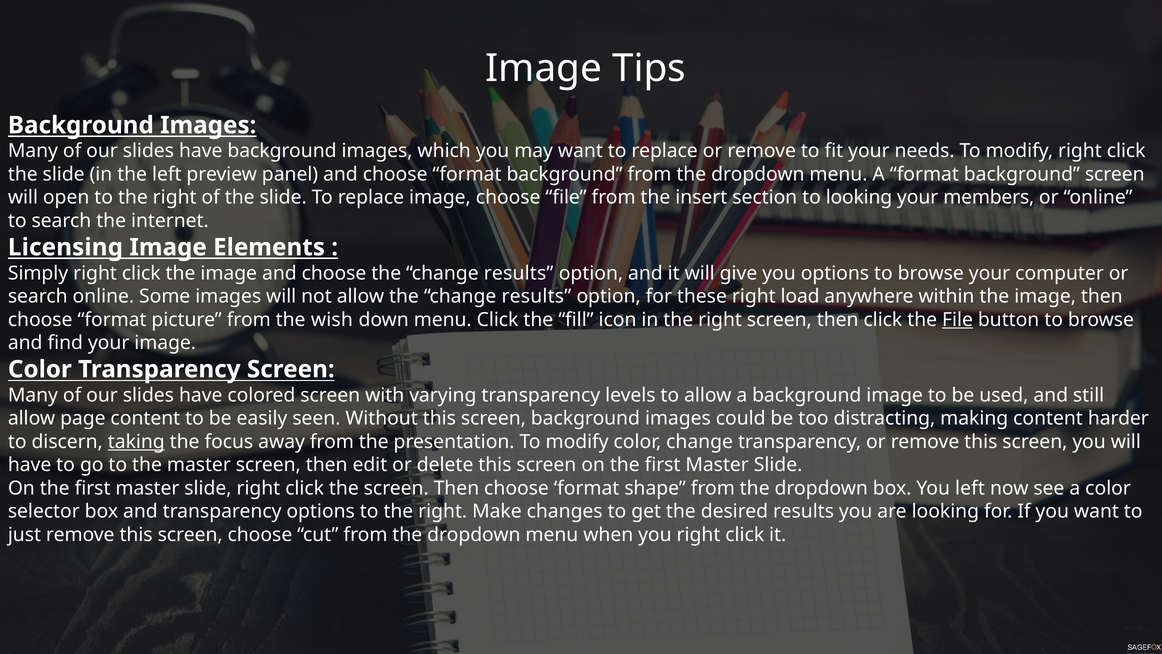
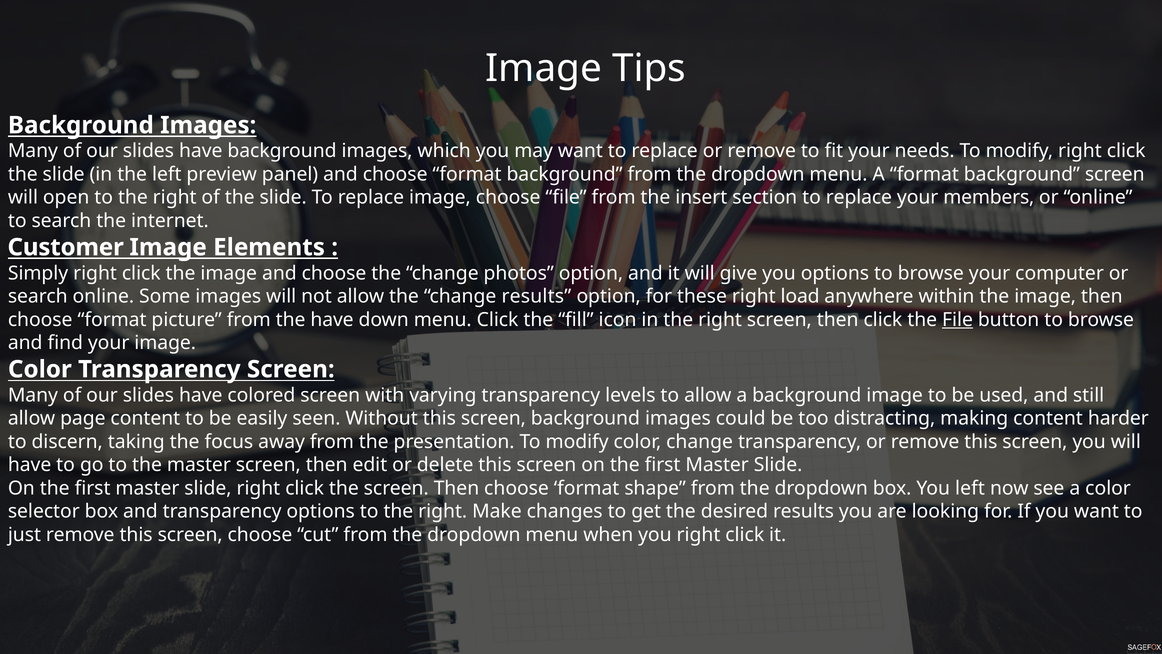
section to looking: looking -> replace (859, 197)
Licensing: Licensing -> Customer (66, 247)
choose the change results: results -> photos (519, 273)
the wish: wish -> have (332, 319)
taking underline: present -> none (136, 441)
